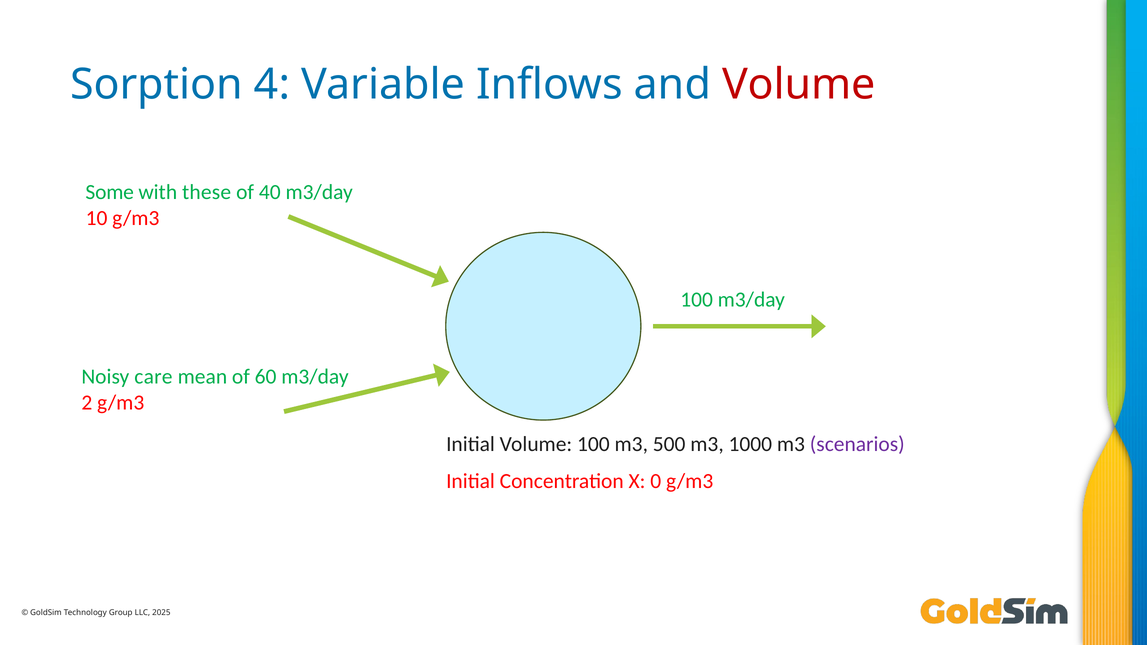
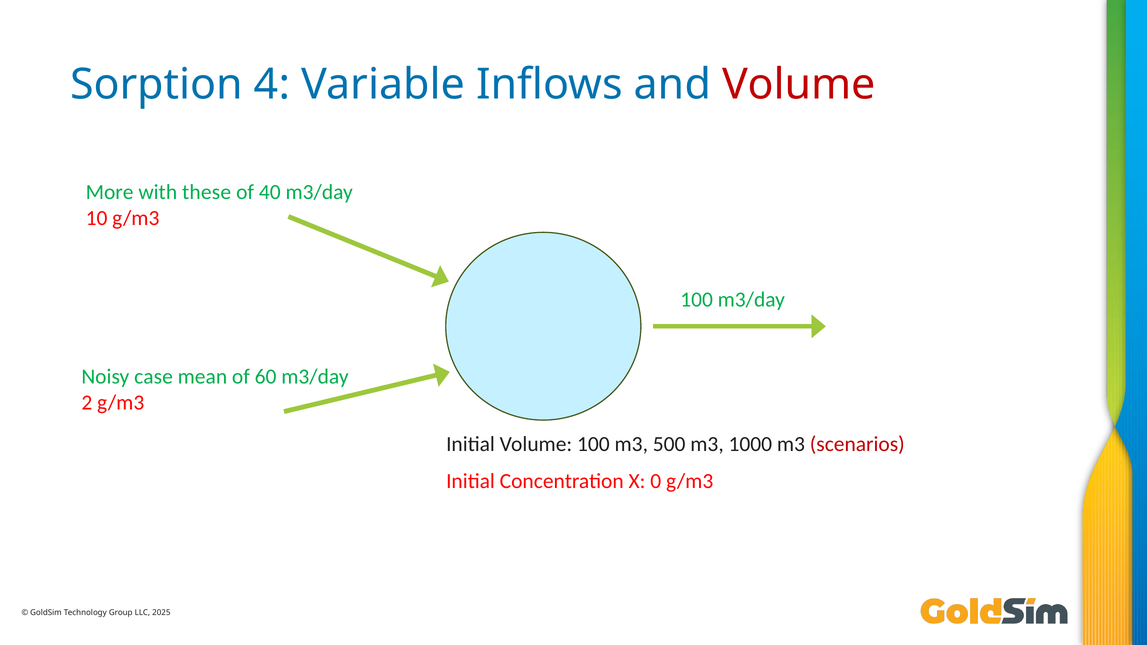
Some: Some -> More (110, 192)
care: care -> case (153, 377)
scenarios colour: purple -> red (857, 444)
